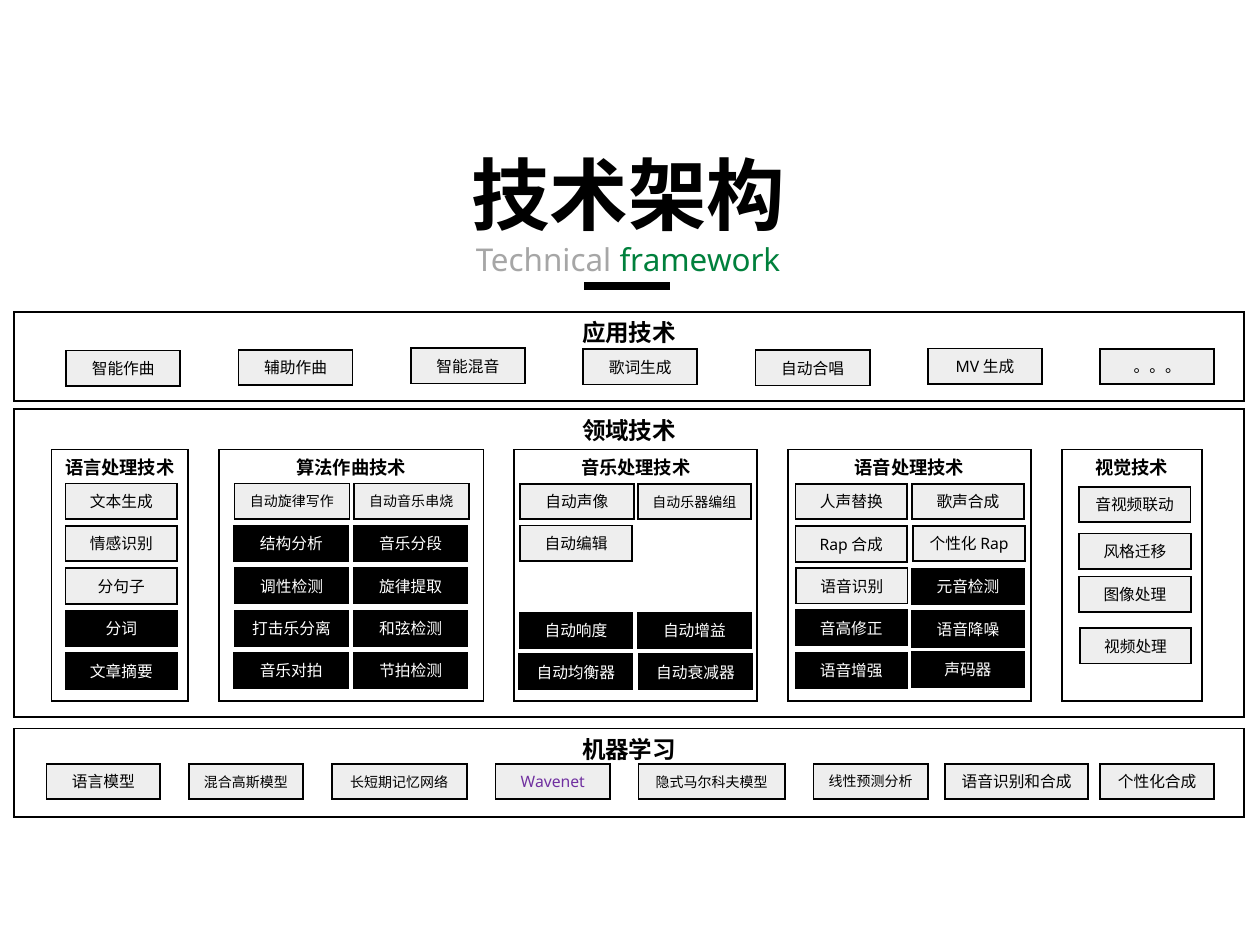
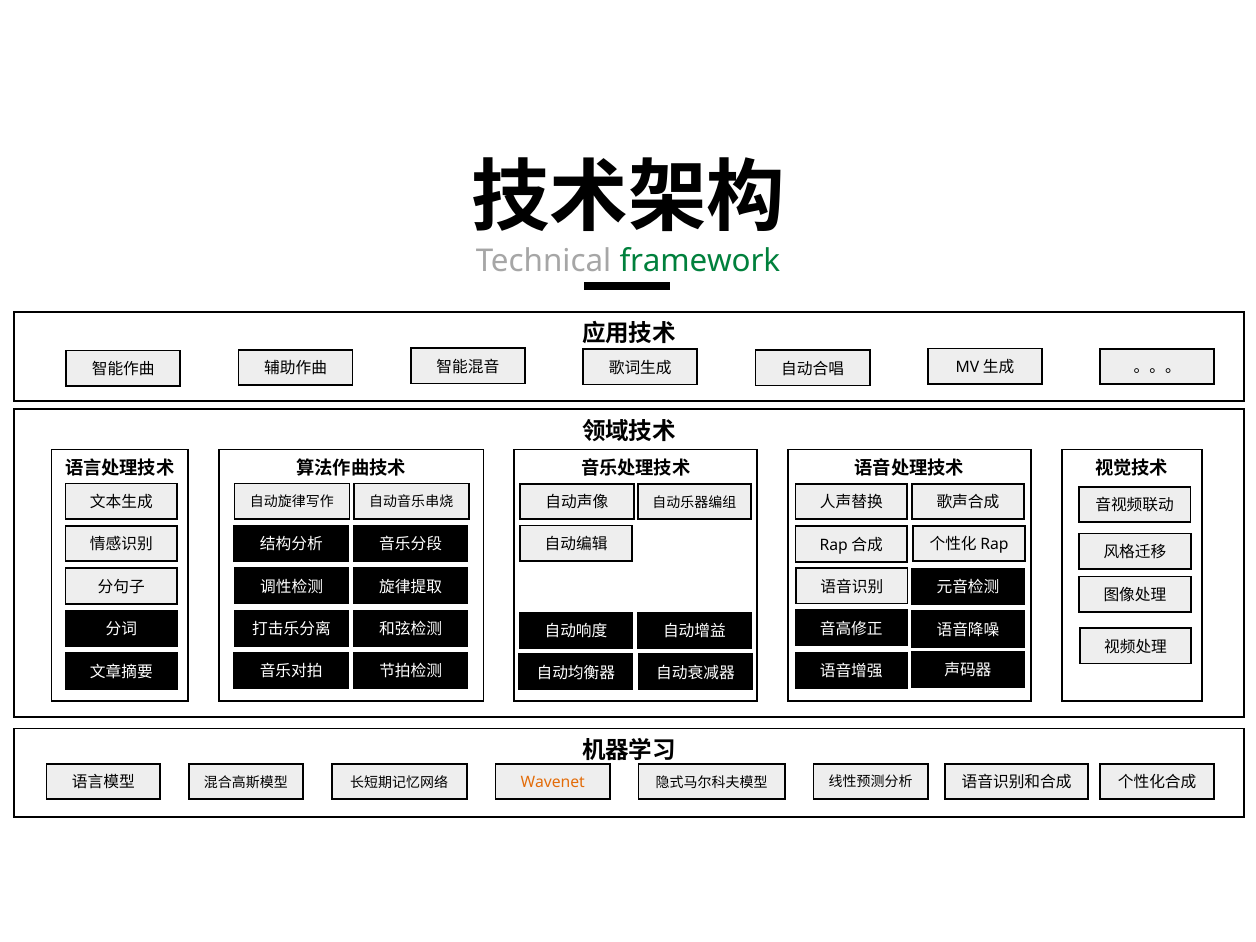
Wavenet colour: purple -> orange (553, 783)
